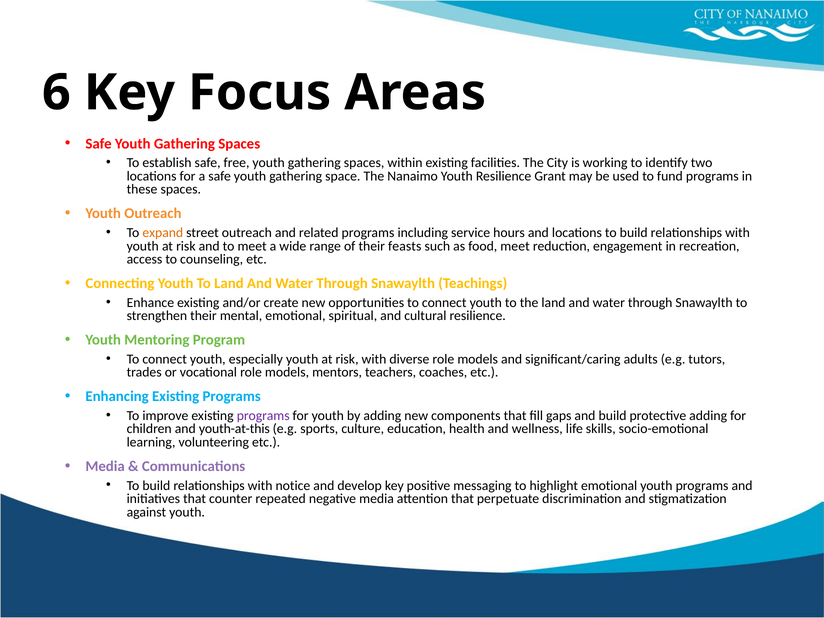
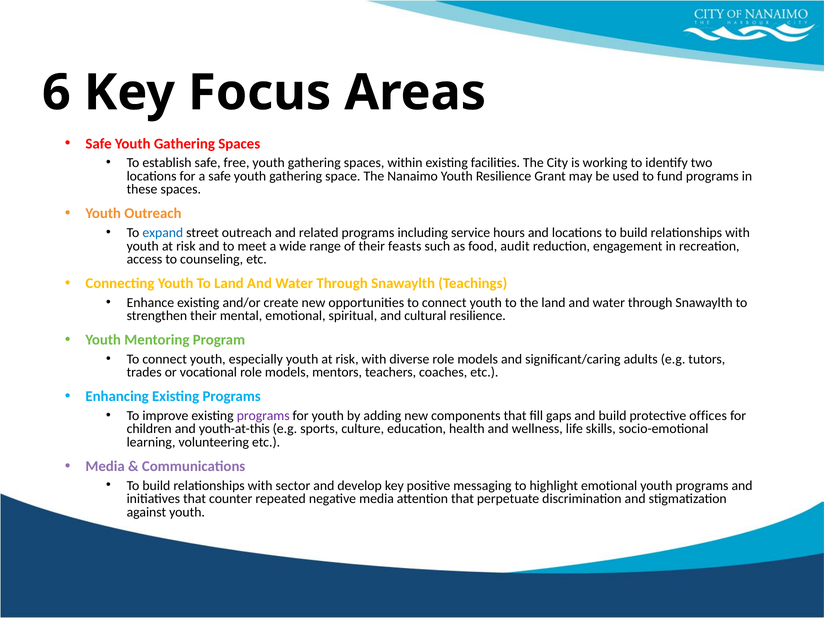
expand colour: orange -> blue (163, 233)
food meet: meet -> audit (515, 246)
protective adding: adding -> offices (708, 416)
notice: notice -> sector (293, 485)
